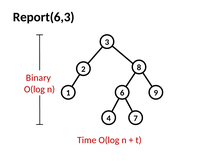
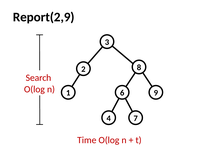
Report(6,3: Report(6,3 -> Report(2,9 (44, 17)
Binary: Binary -> Search (39, 78)
